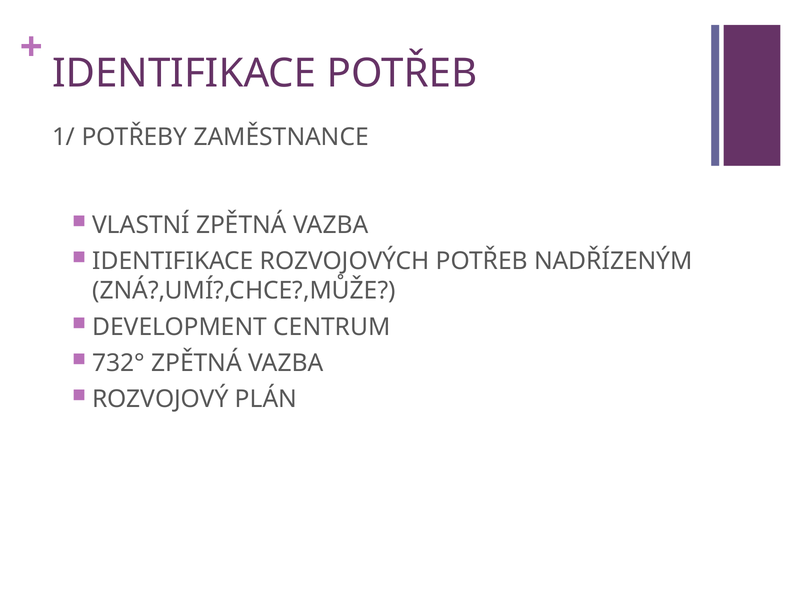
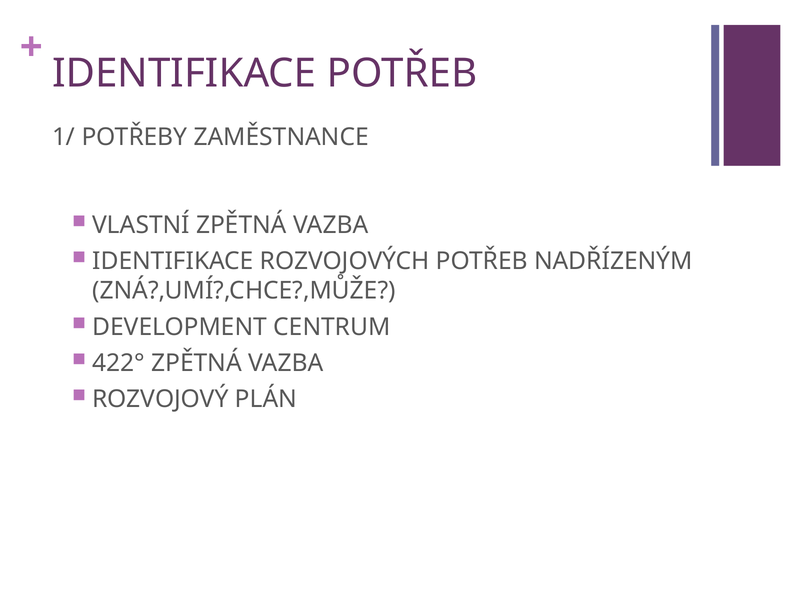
732°: 732° -> 422° (119, 363)
